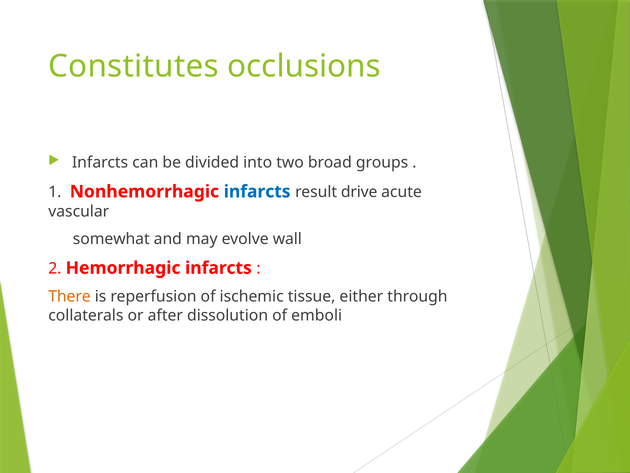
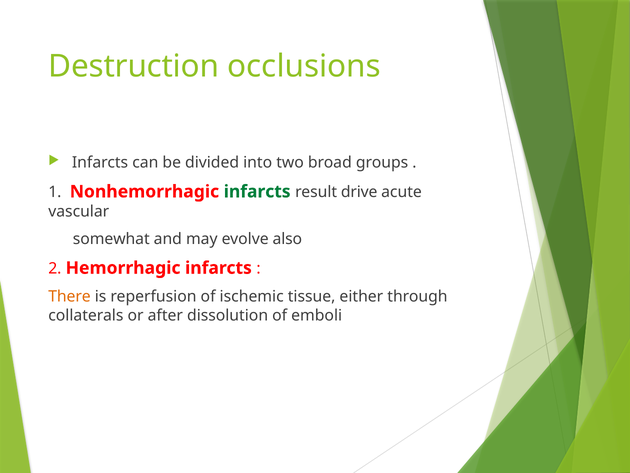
Constitutes: Constitutes -> Destruction (134, 66)
infarcts colour: blue -> green (257, 191)
wall: wall -> also (287, 239)
